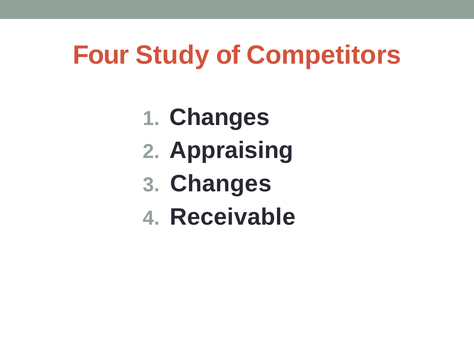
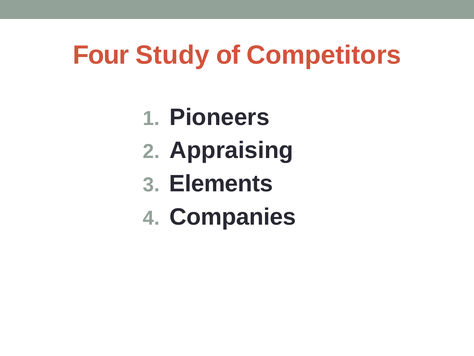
Changes: Changes -> Pioneers (220, 117)
Changes: Changes -> Elements (221, 183)
Receivable: Receivable -> Companies (233, 217)
